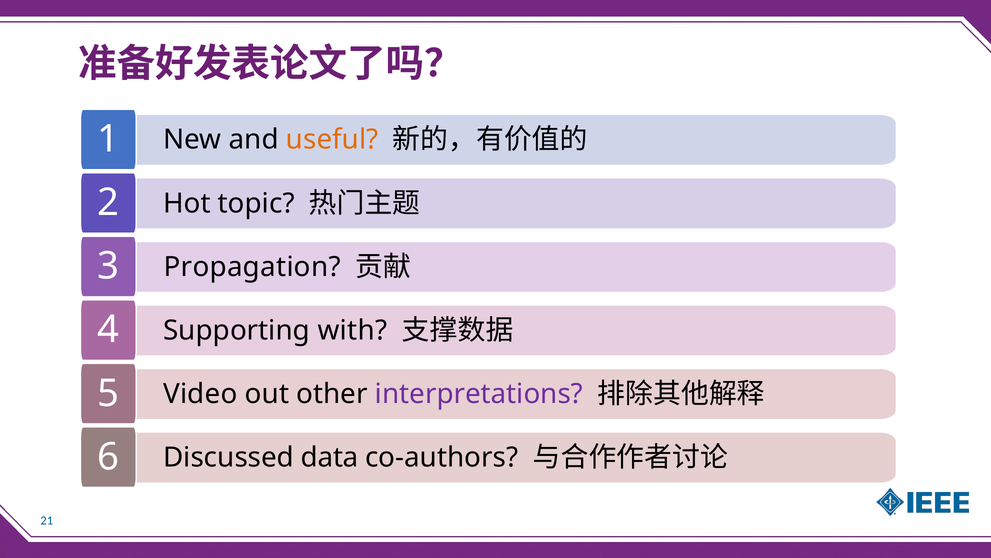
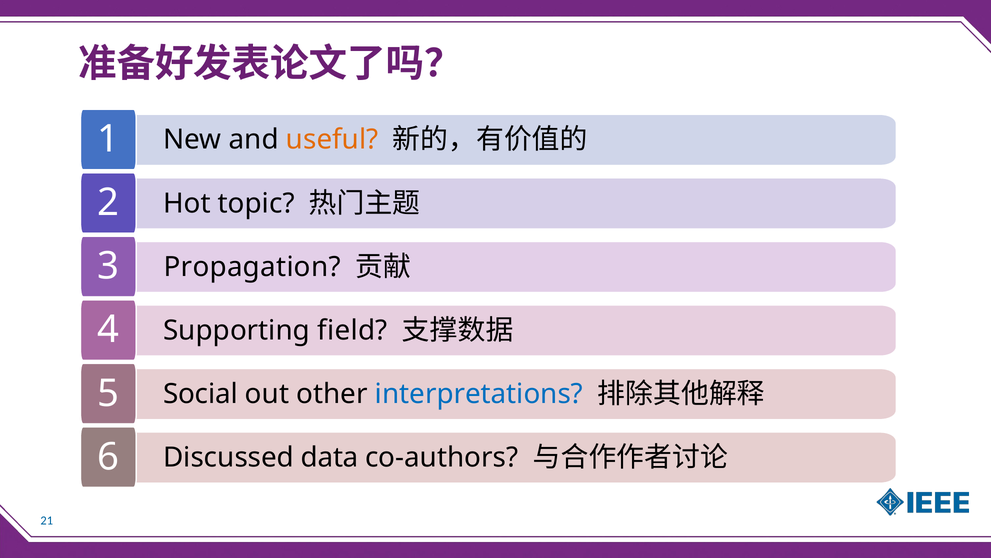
with: with -> field (352, 330)
Video: Video -> Social (201, 394)
interpretations colour: purple -> blue (479, 394)
